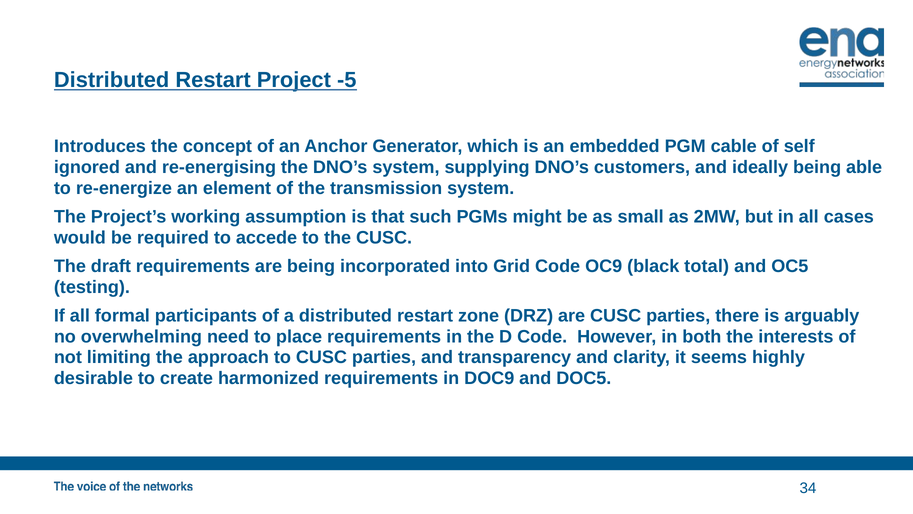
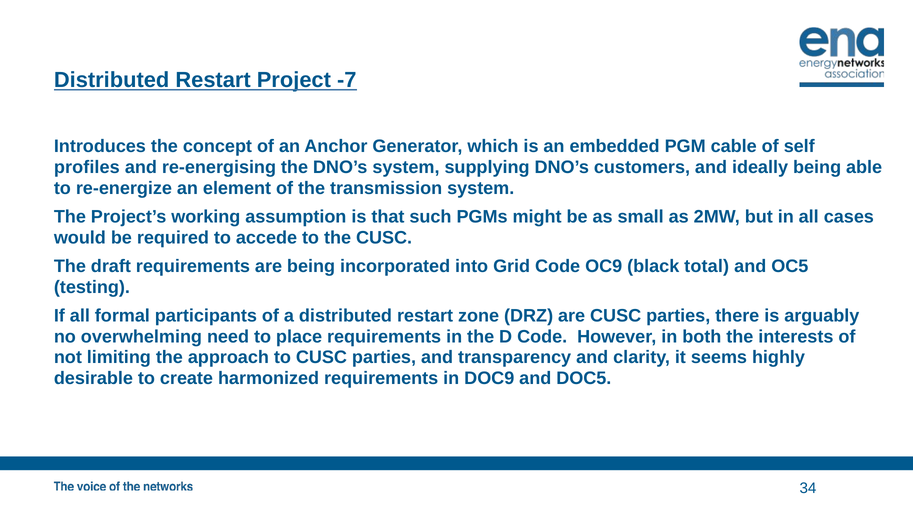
-5: -5 -> -7 (347, 80)
ignored: ignored -> profiles (87, 167)
